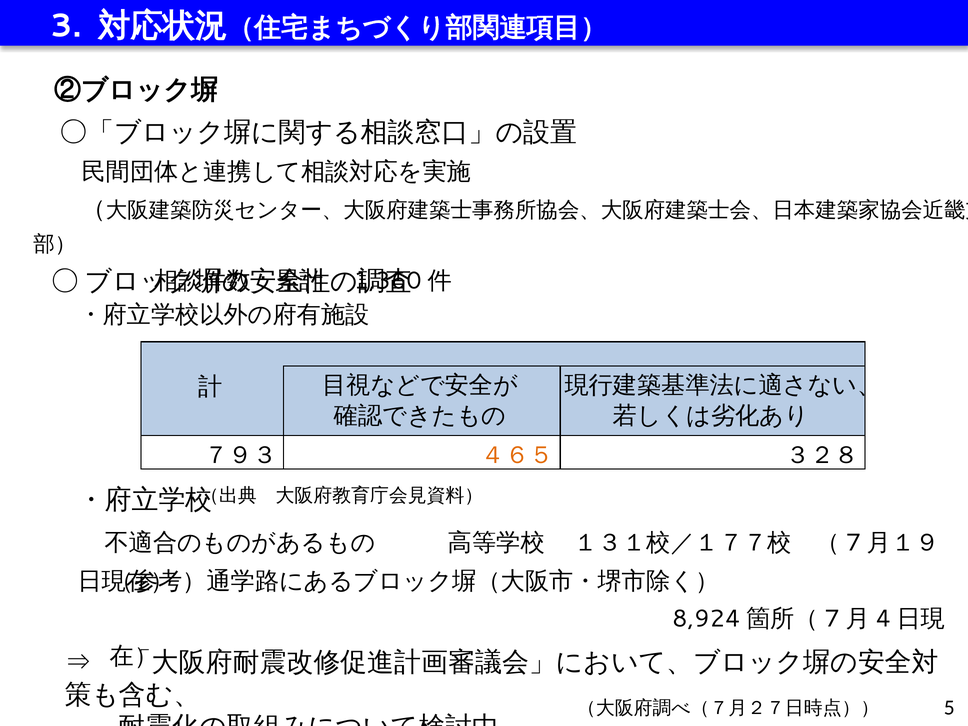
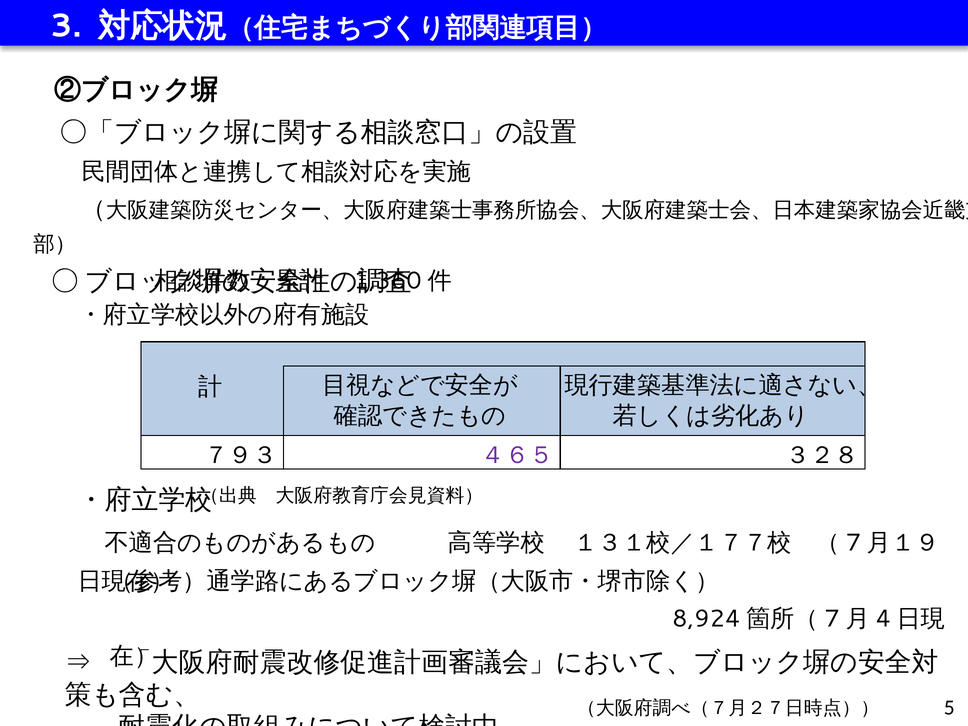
４６５ colour: orange -> purple (517, 455)
